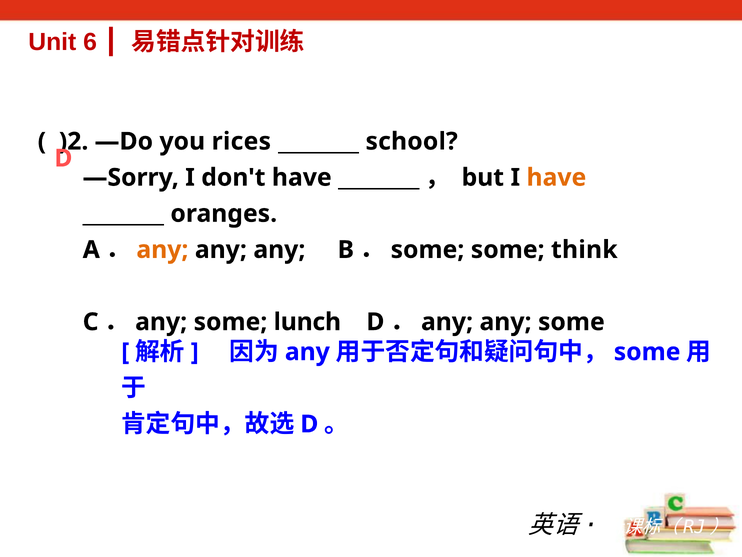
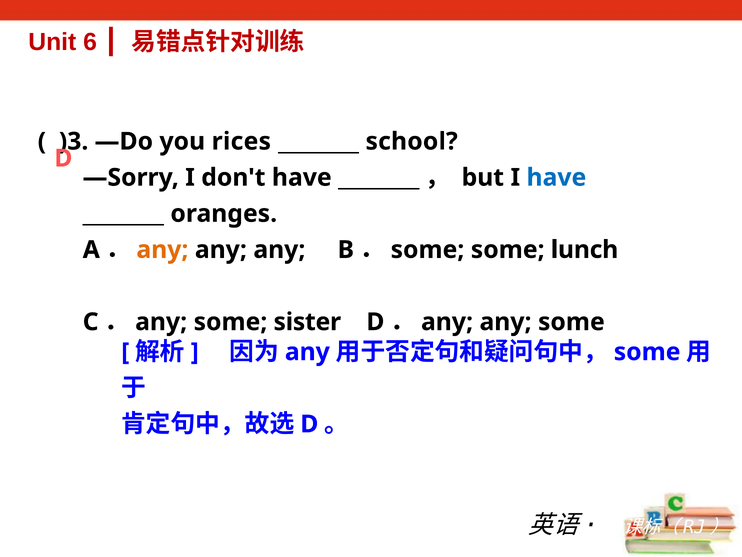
)2: )2 -> )3 (74, 141)
have colour: orange -> blue (556, 177)
think: think -> lunch (585, 250)
lunch: lunch -> sister (307, 322)
